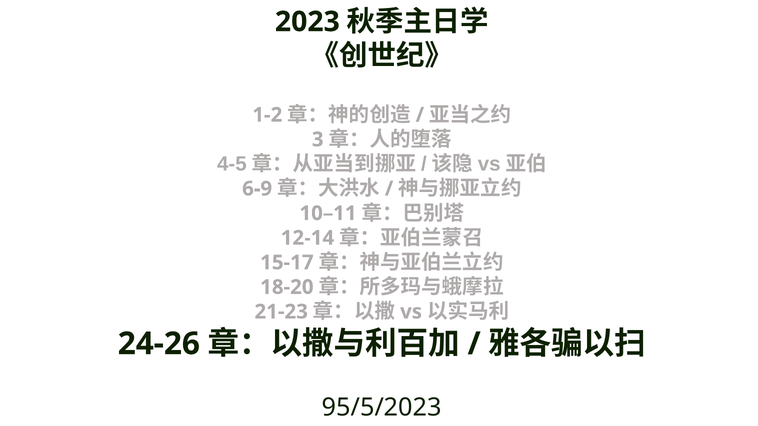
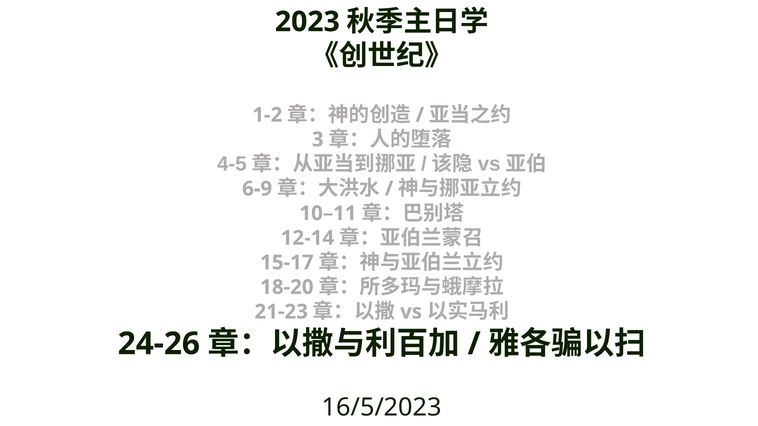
95/5/2023: 95/5/2023 -> 16/5/2023 (382, 408)
